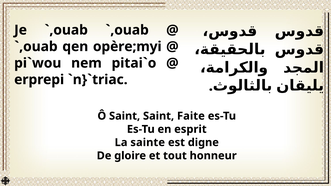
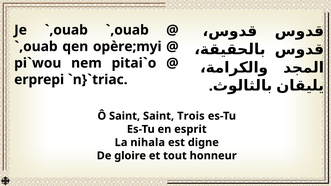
Faite: Faite -> Trois (191, 116)
sainte: sainte -> nihala (148, 143)
